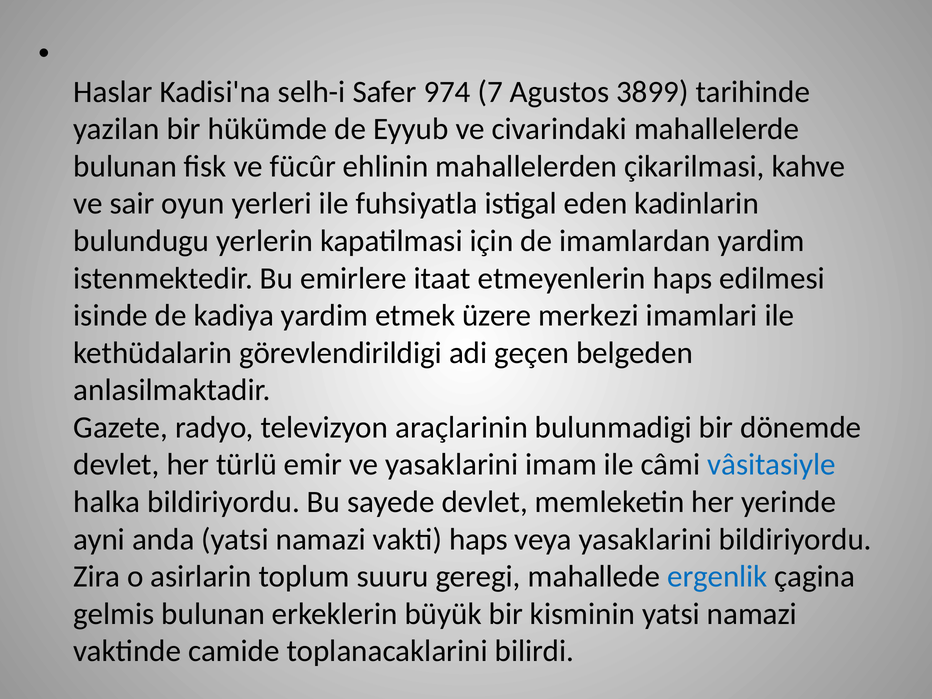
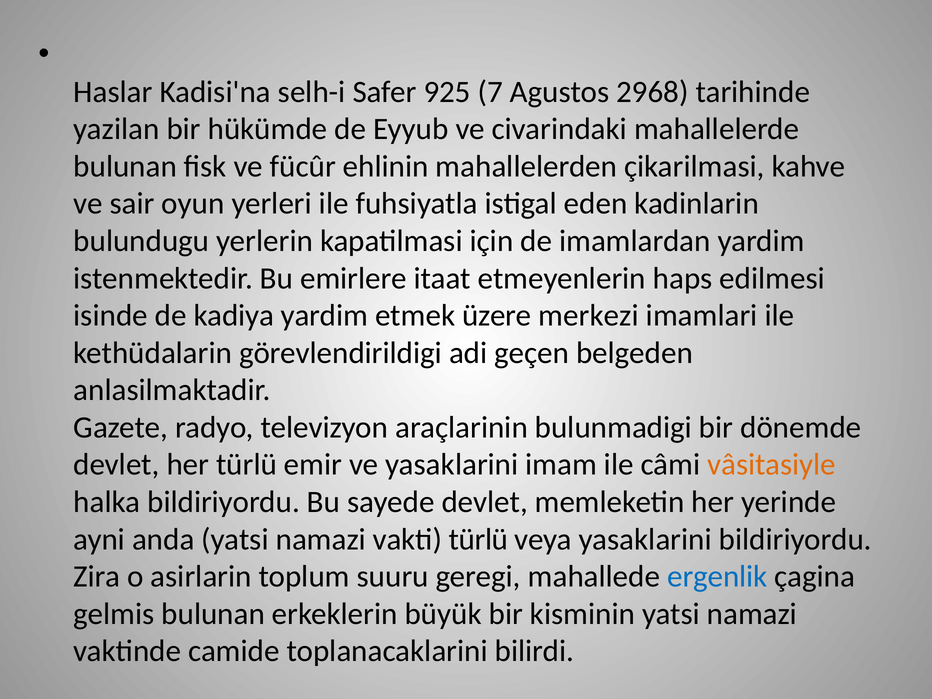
974: 974 -> 925 (447, 92)
3899: 3899 -> 2968 (652, 92)
vâsitasiyle colour: blue -> orange (772, 465)
vakti haps: haps -> türlü (478, 539)
